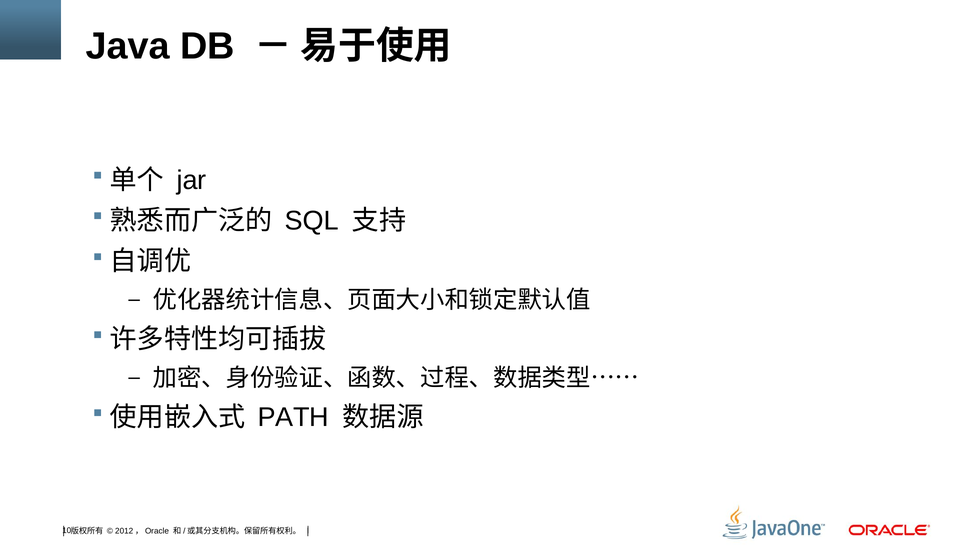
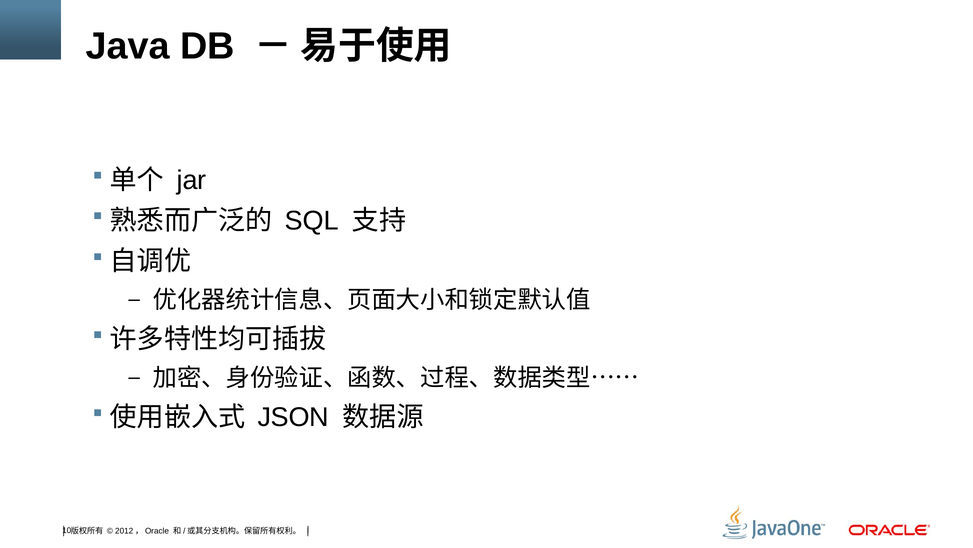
PATH: PATH -> JSON (293, 417)
